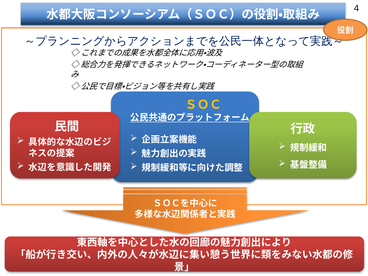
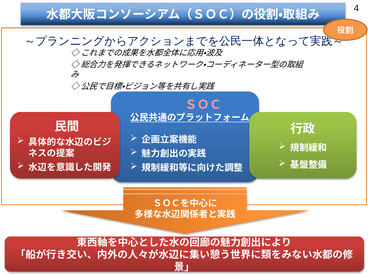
ＳＯＣ colour: yellow -> pink (203, 105)
